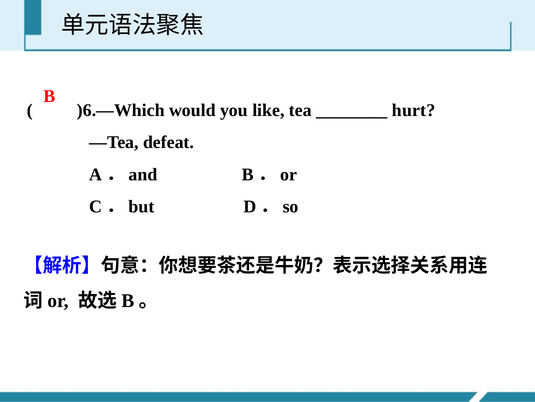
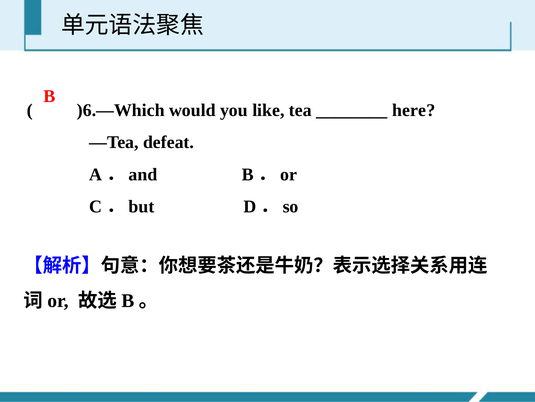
hurt: hurt -> here (414, 110)
